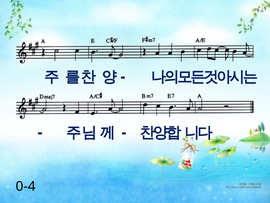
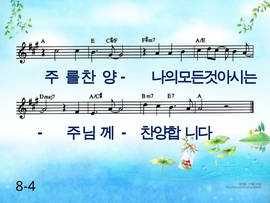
0-4: 0-4 -> 8-4 (26, 186)
